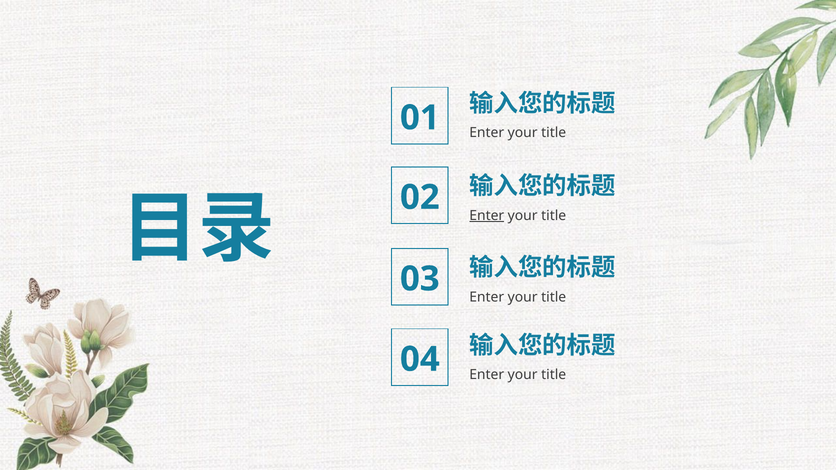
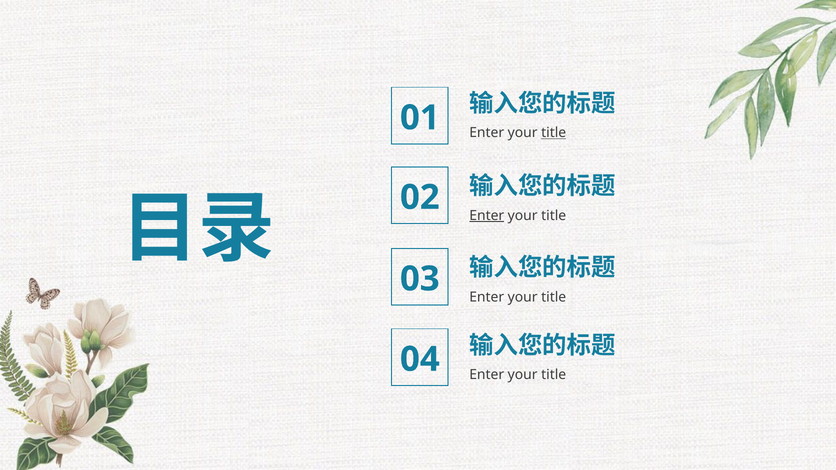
title underline: none -> present (554, 133)
